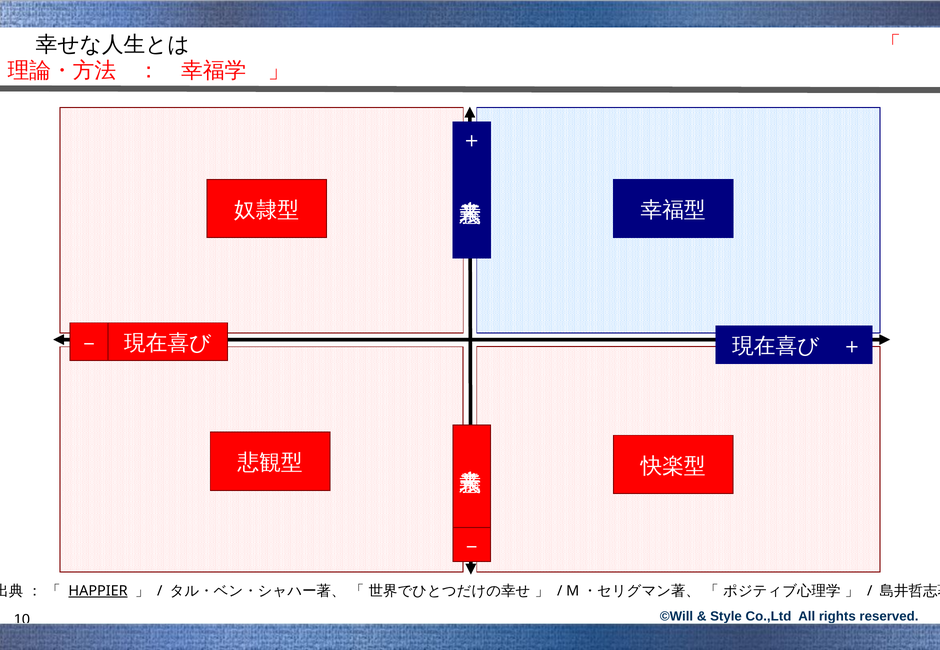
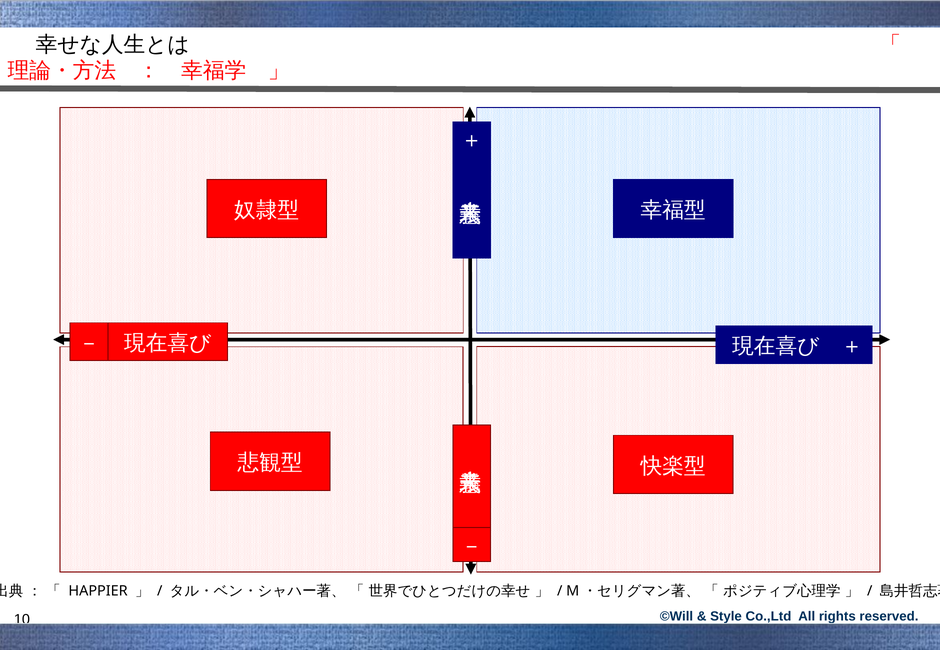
HAPPIER underline: present -> none (98, 592)
